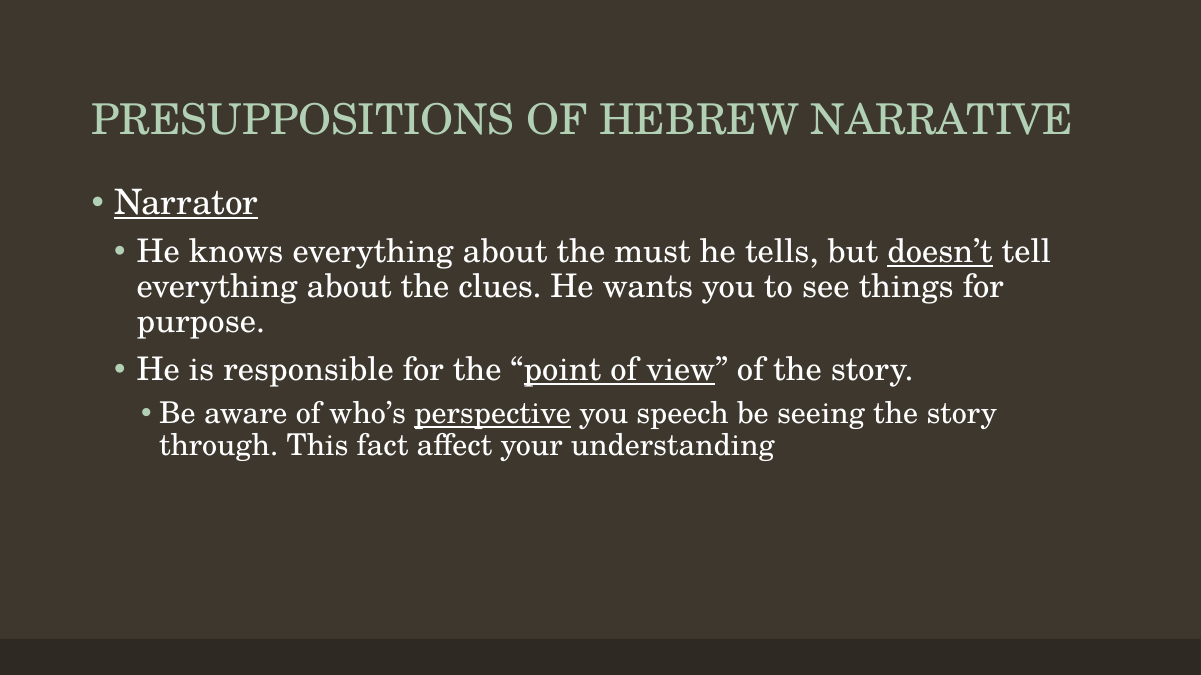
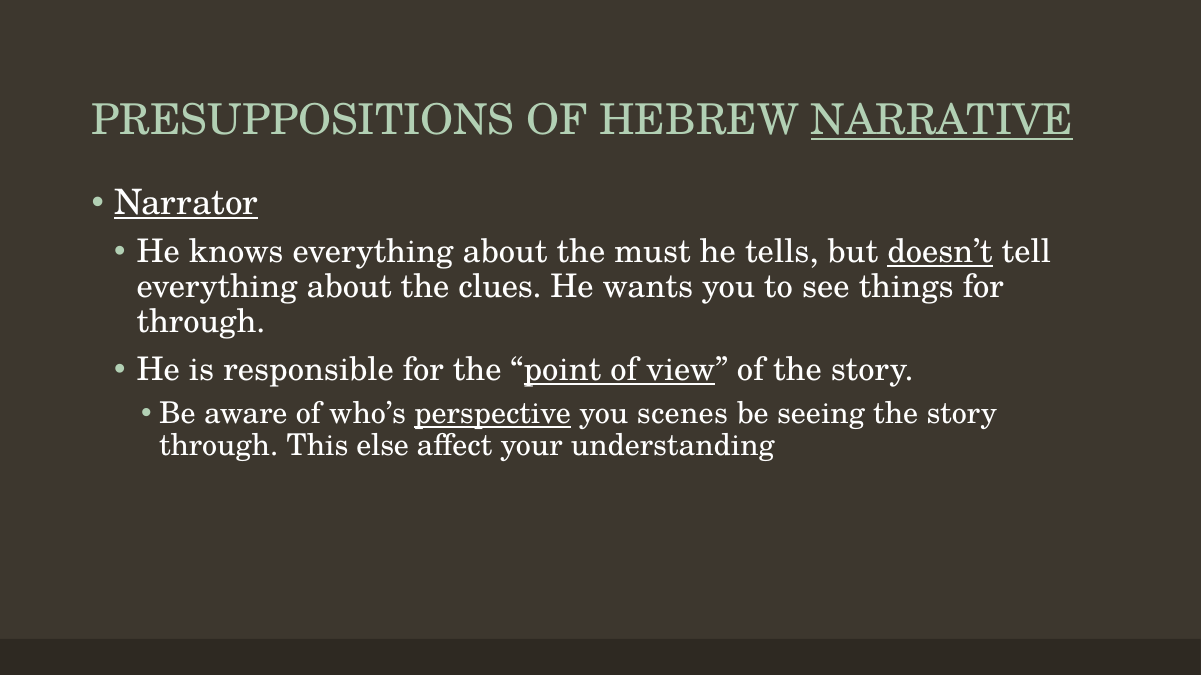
NARRATIVE underline: none -> present (942, 121)
purpose: purpose -> through (201, 322)
speech: speech -> scenes (682, 414)
fact: fact -> else (383, 446)
